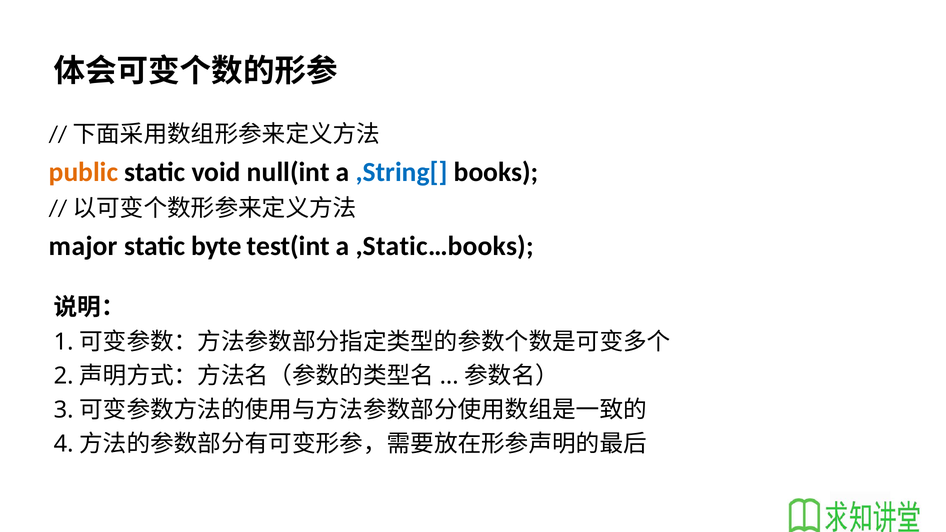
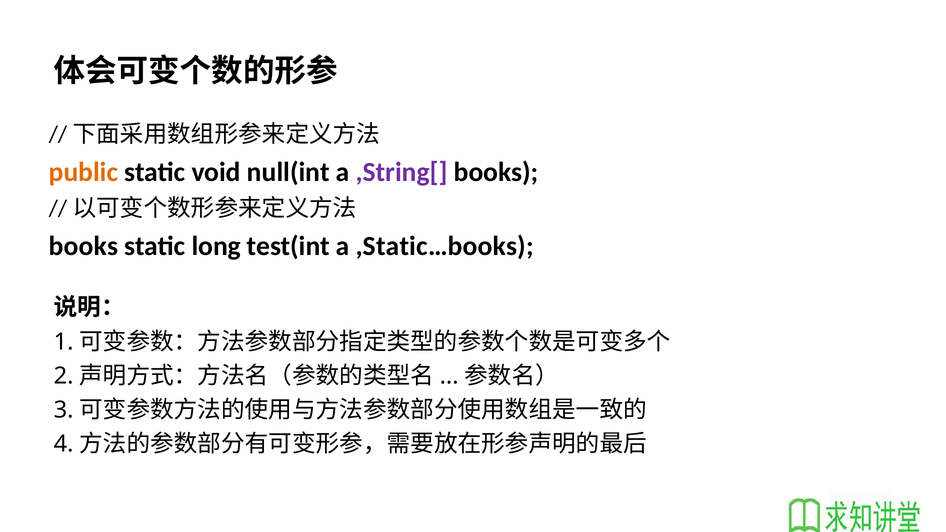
,String[ colour: blue -> purple (402, 172)
major: major -> books (83, 246)
byte: byte -> long (216, 246)
